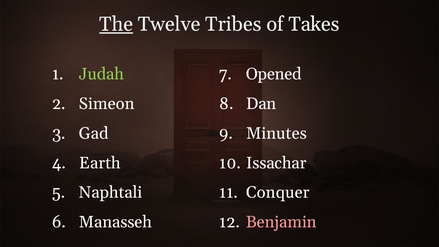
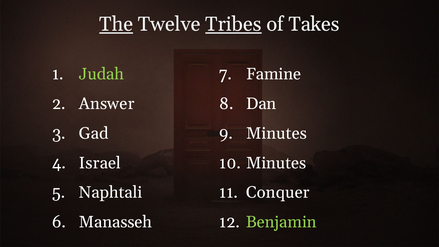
Tribes underline: none -> present (233, 24)
Opened: Opened -> Famine (274, 74)
Simeon: Simeon -> Answer (107, 104)
Earth: Earth -> Israel (100, 163)
Issachar: Issachar -> Minutes (276, 163)
Benjamin colour: pink -> light green (281, 222)
